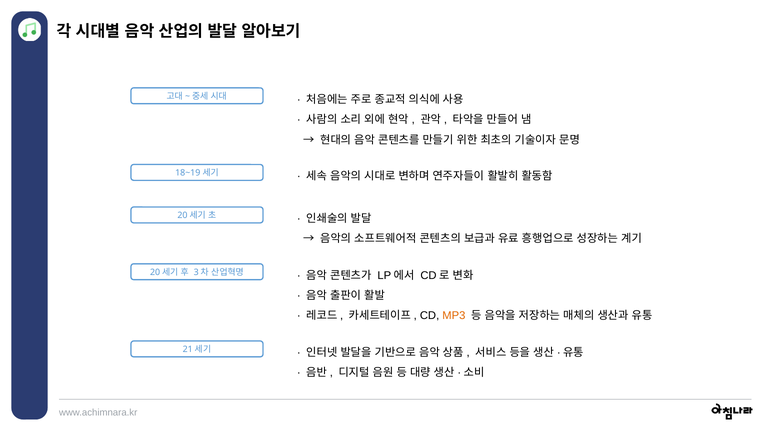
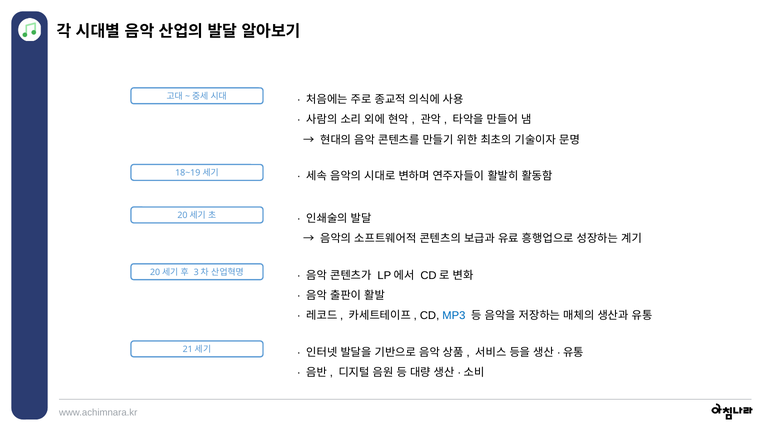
MP3 colour: orange -> blue (454, 316)
